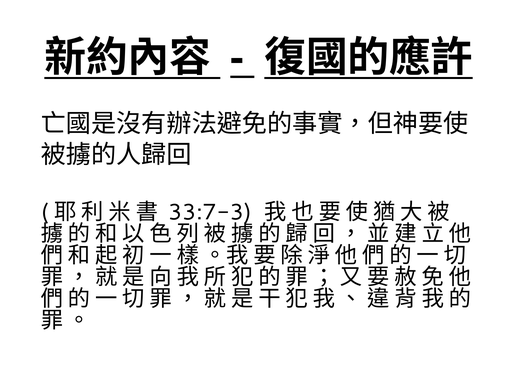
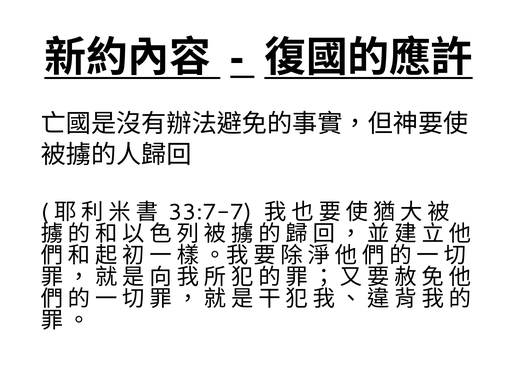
33:7-3: 33:7-3 -> 33:7-7 (210, 212)
